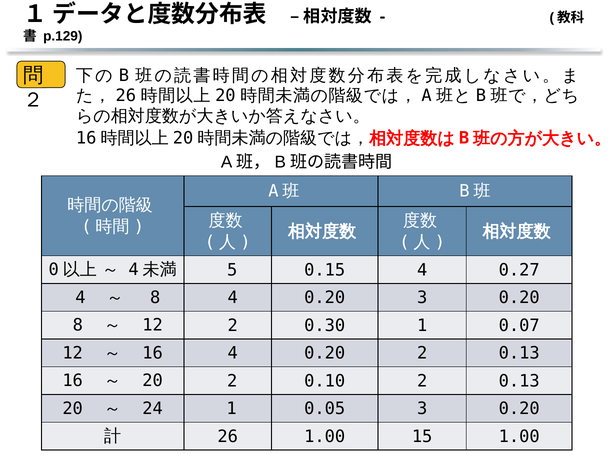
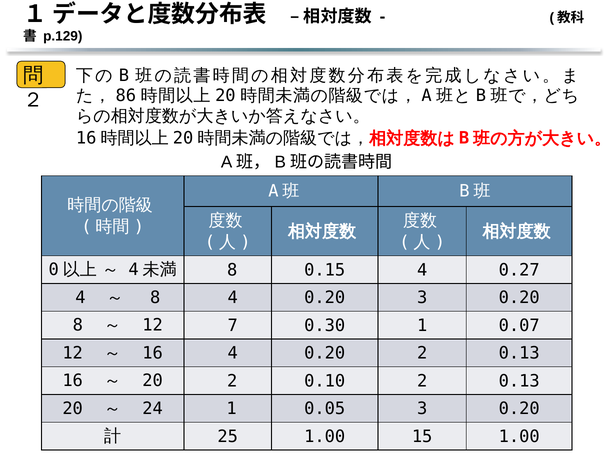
26: 26 -> 86 (126, 96)
5: 5 -> 8 (232, 270)
12 2: 2 -> 7 (233, 325)
26: 26 -> 25 (228, 436)
